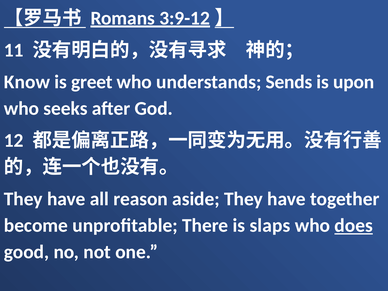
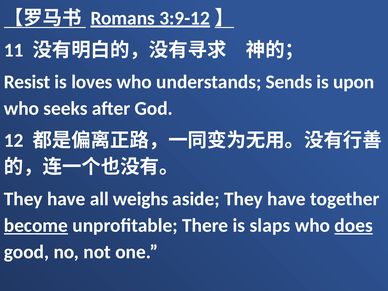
Know: Know -> Resist (27, 82)
greet: greet -> loves (92, 82)
reason: reason -> weighs (141, 199)
become underline: none -> present (36, 225)
